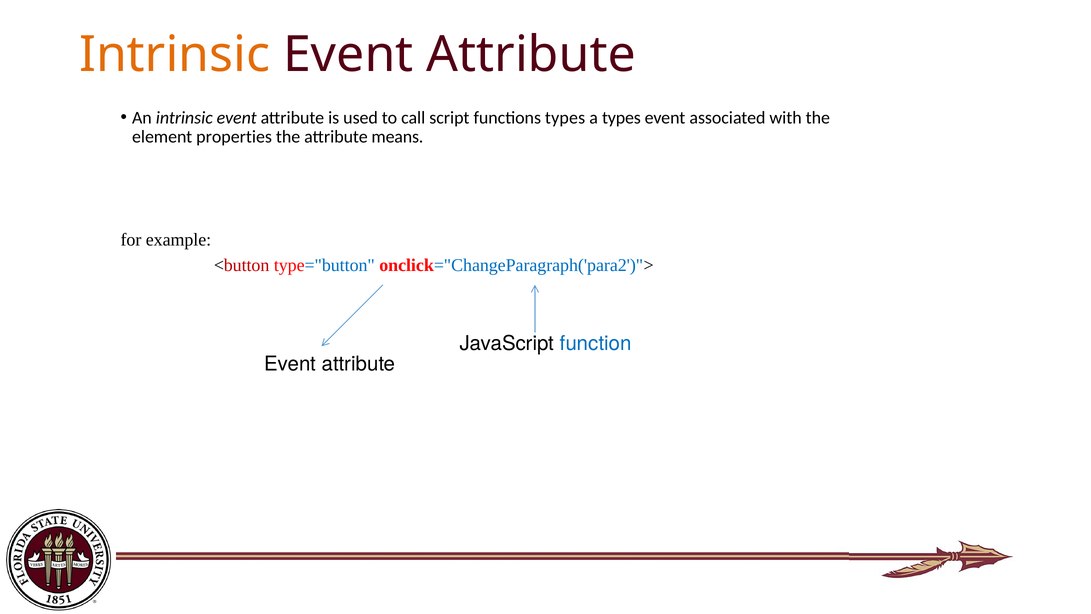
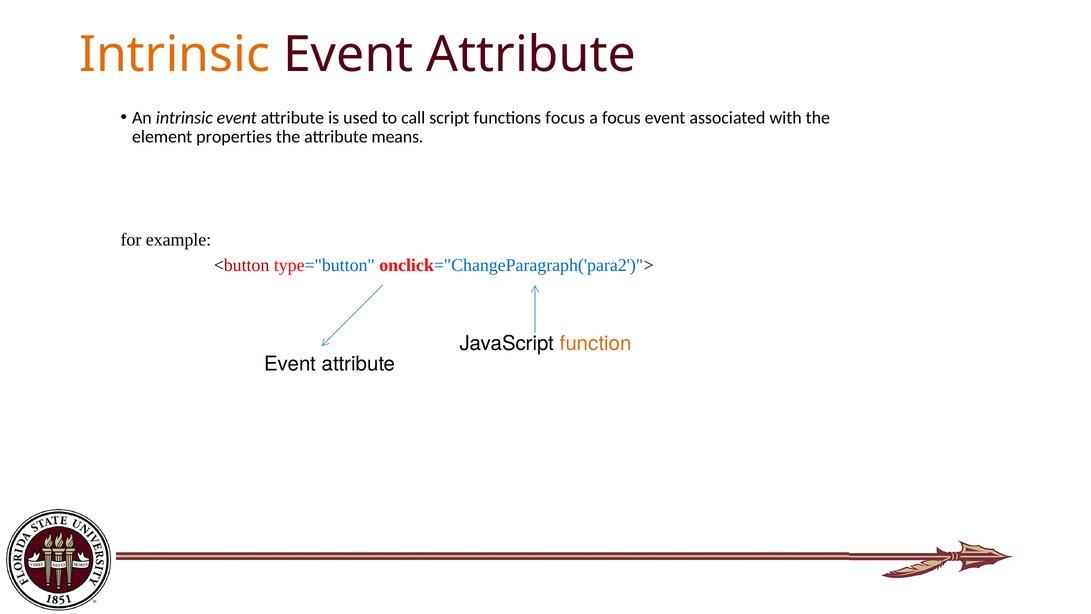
functions types: types -> focus (565, 118)
a types: types -> focus (621, 118)
function colour: blue -> orange (596, 343)
